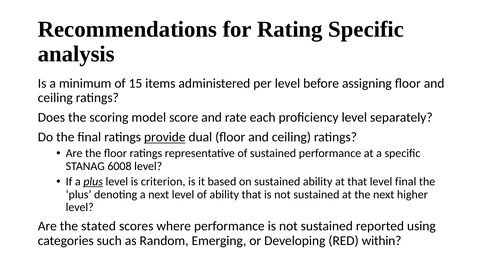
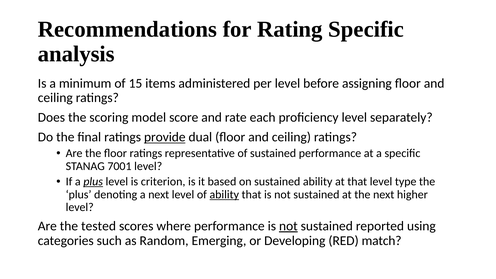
6008: 6008 -> 7001 (119, 166)
level final: final -> type (406, 182)
ability underline: none -> present (224, 194)
stated: stated -> tested (99, 226)
not underline: none -> present (288, 226)
within: within -> match (382, 241)
